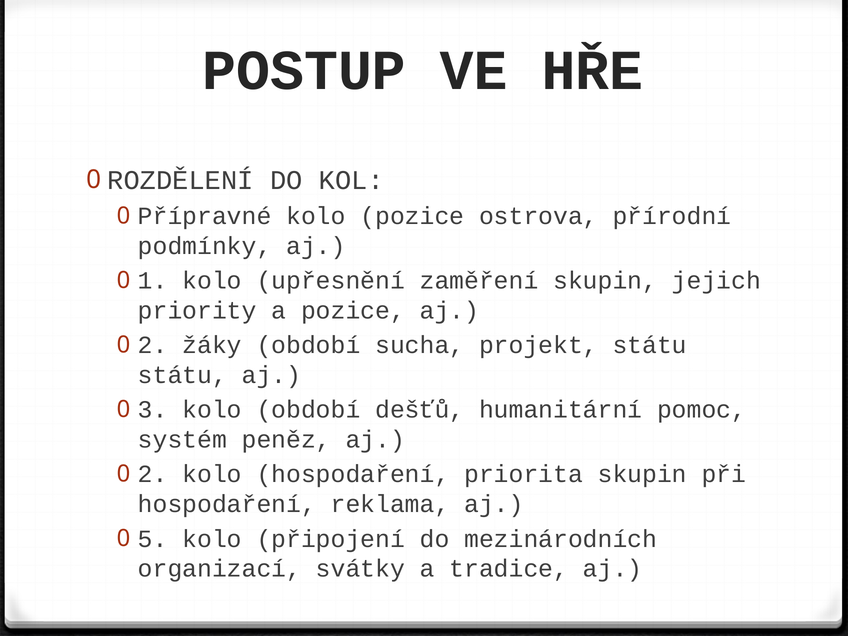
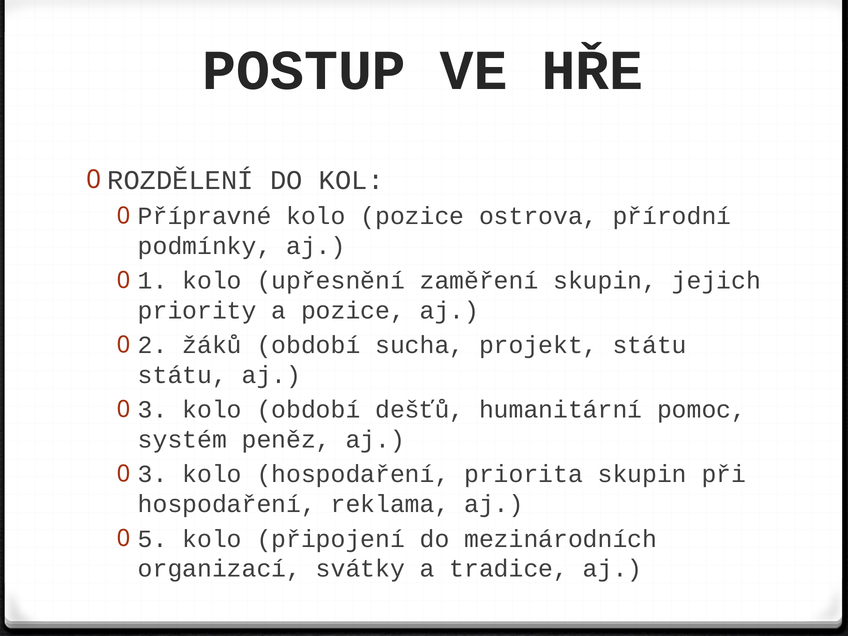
žáky: žáky -> žáků (212, 345)
2: 2 -> 3 (153, 474)
